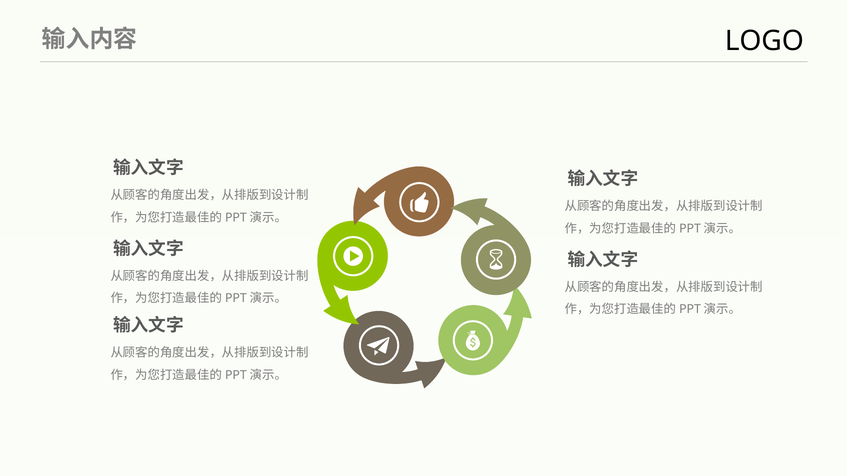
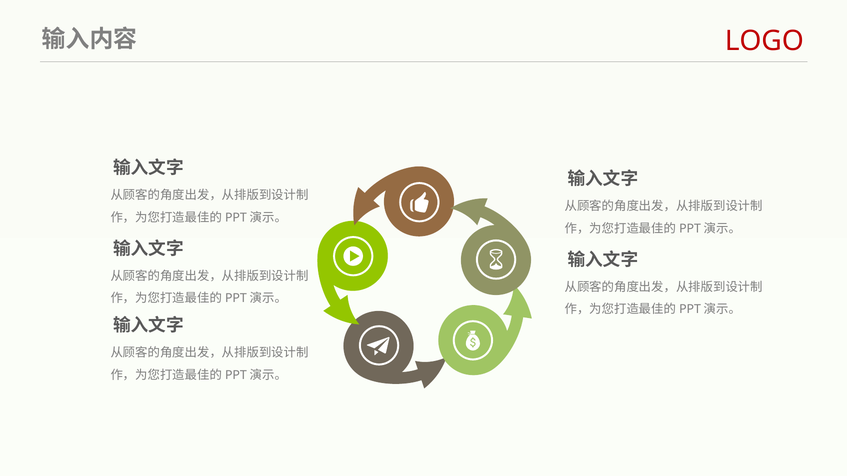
LOGO colour: black -> red (764, 41)
